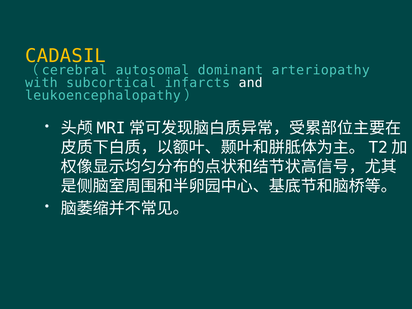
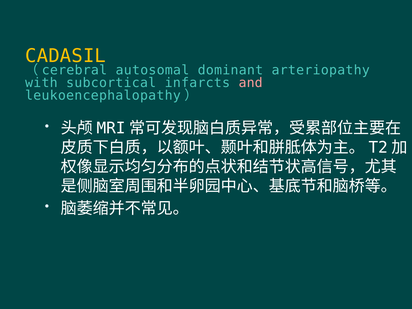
and colour: white -> pink (251, 83)
